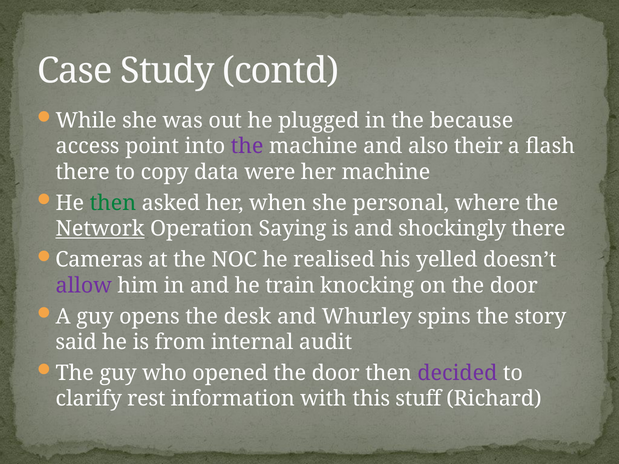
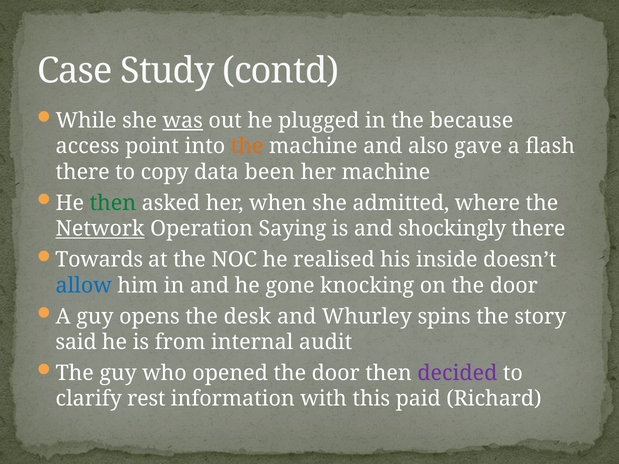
was underline: none -> present (183, 121)
the colour: purple -> orange (247, 146)
their: their -> gave (478, 146)
were: were -> been (270, 172)
personal: personal -> admitted (401, 203)
Cameras: Cameras -> Towards (99, 260)
yelled: yelled -> inside (447, 260)
allow colour: purple -> blue (84, 286)
train: train -> gone (290, 286)
stuff: stuff -> paid (418, 399)
